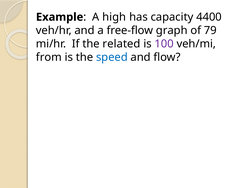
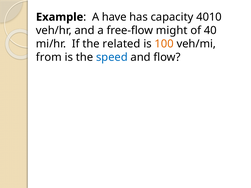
high: high -> have (114, 17)
4400: 4400 -> 4010 (209, 17)
graph: graph -> might (172, 30)
79: 79 -> 40 (210, 30)
100 colour: purple -> orange (164, 44)
